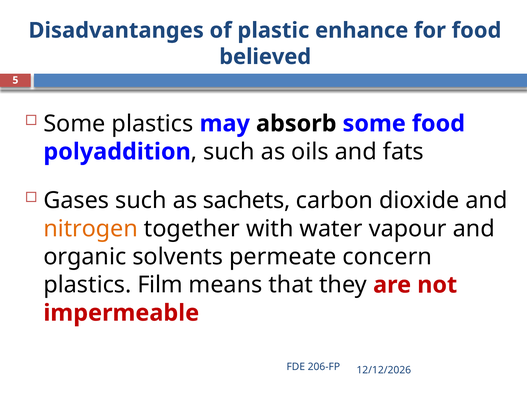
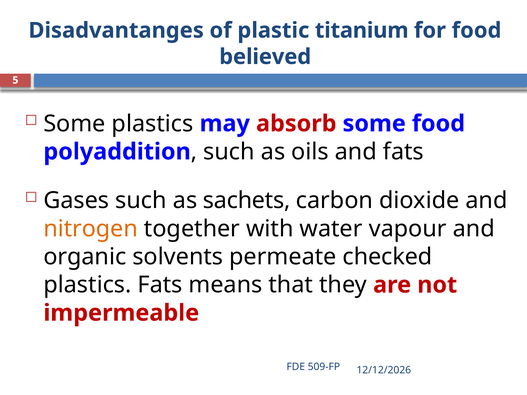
enhance: enhance -> titanium (362, 30)
absorb colour: black -> red (296, 124)
concern: concern -> checked (387, 257)
plastics Film: Film -> Fats (160, 285)
206-FP: 206-FP -> 509-FP (324, 367)
